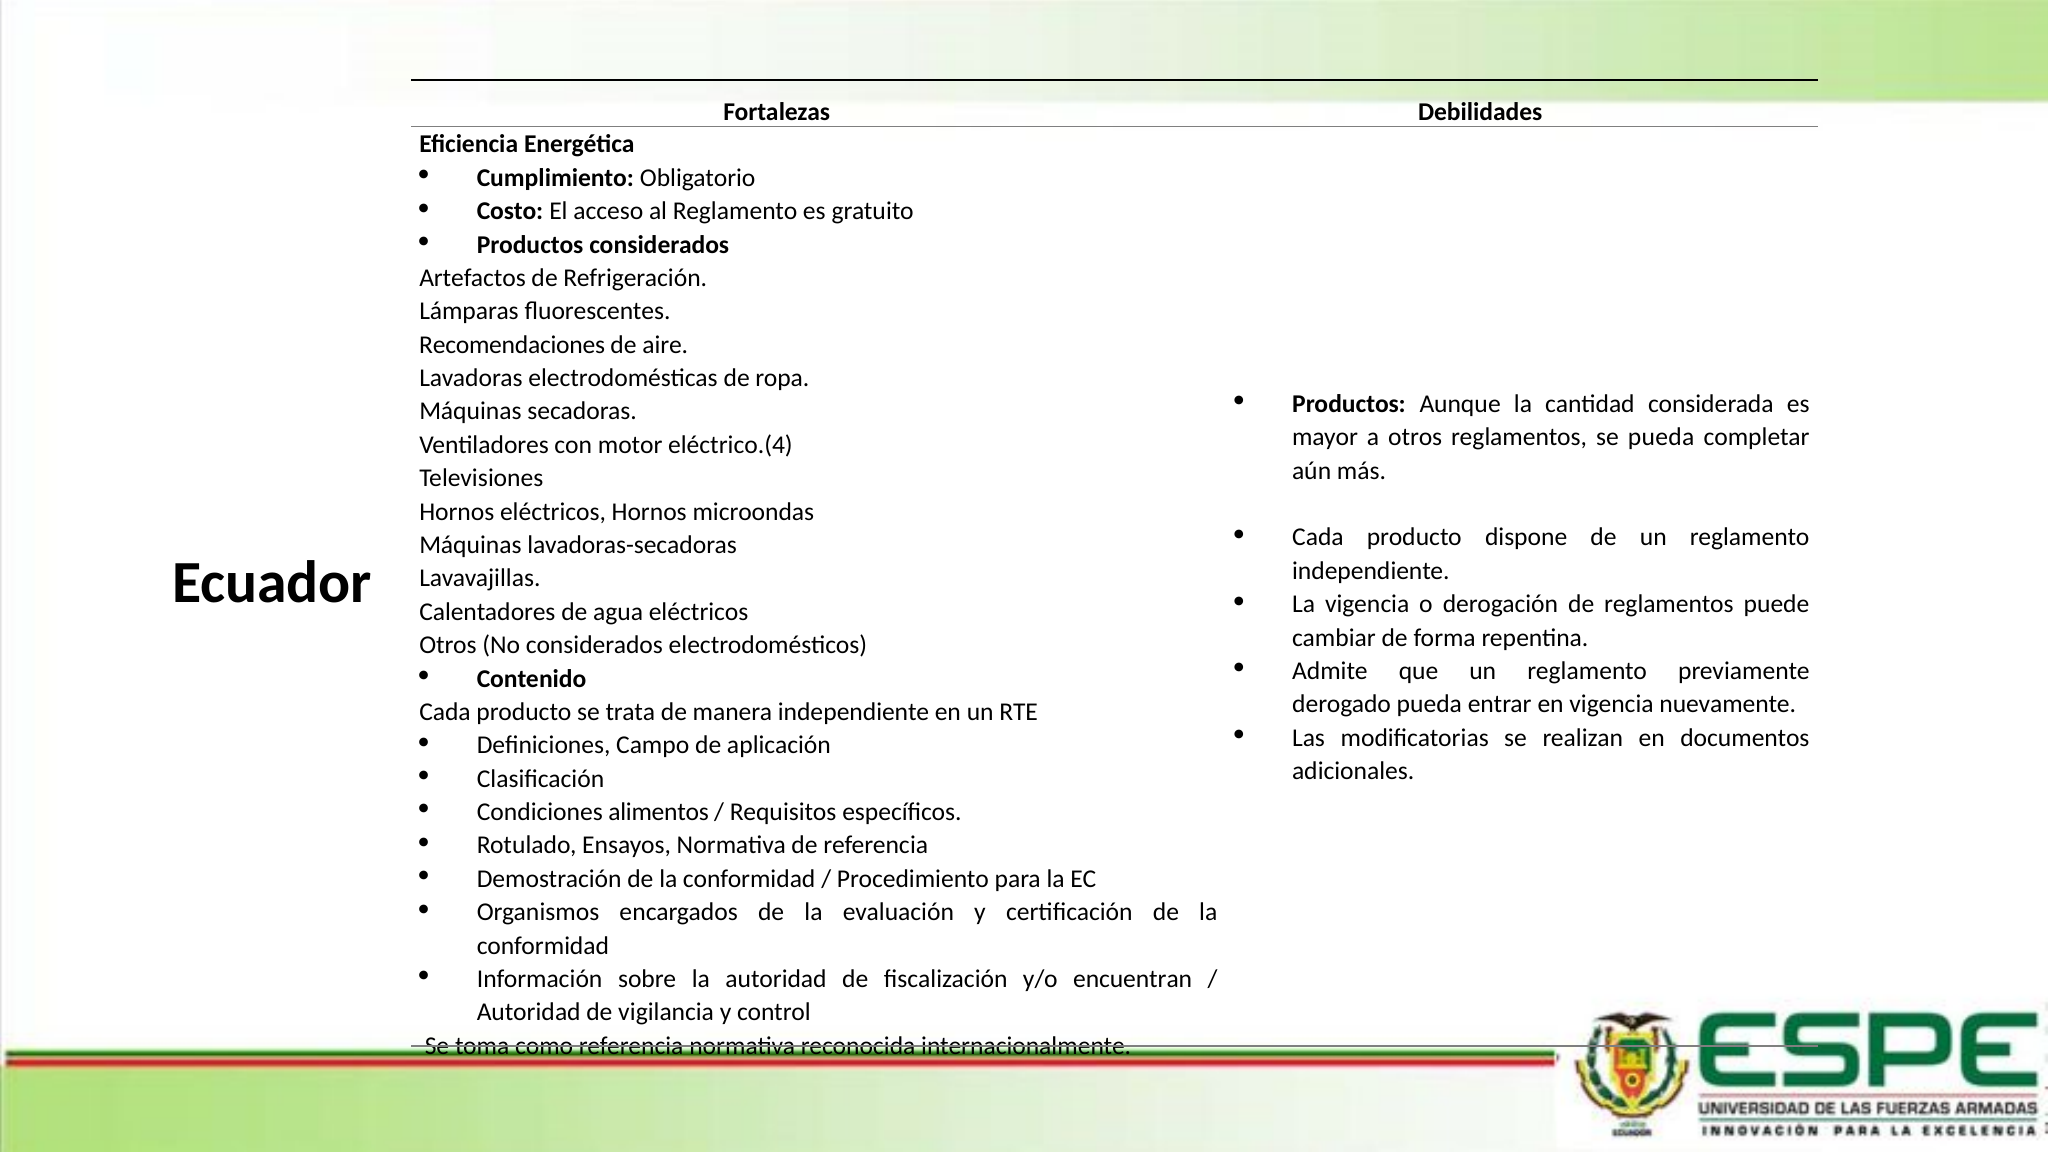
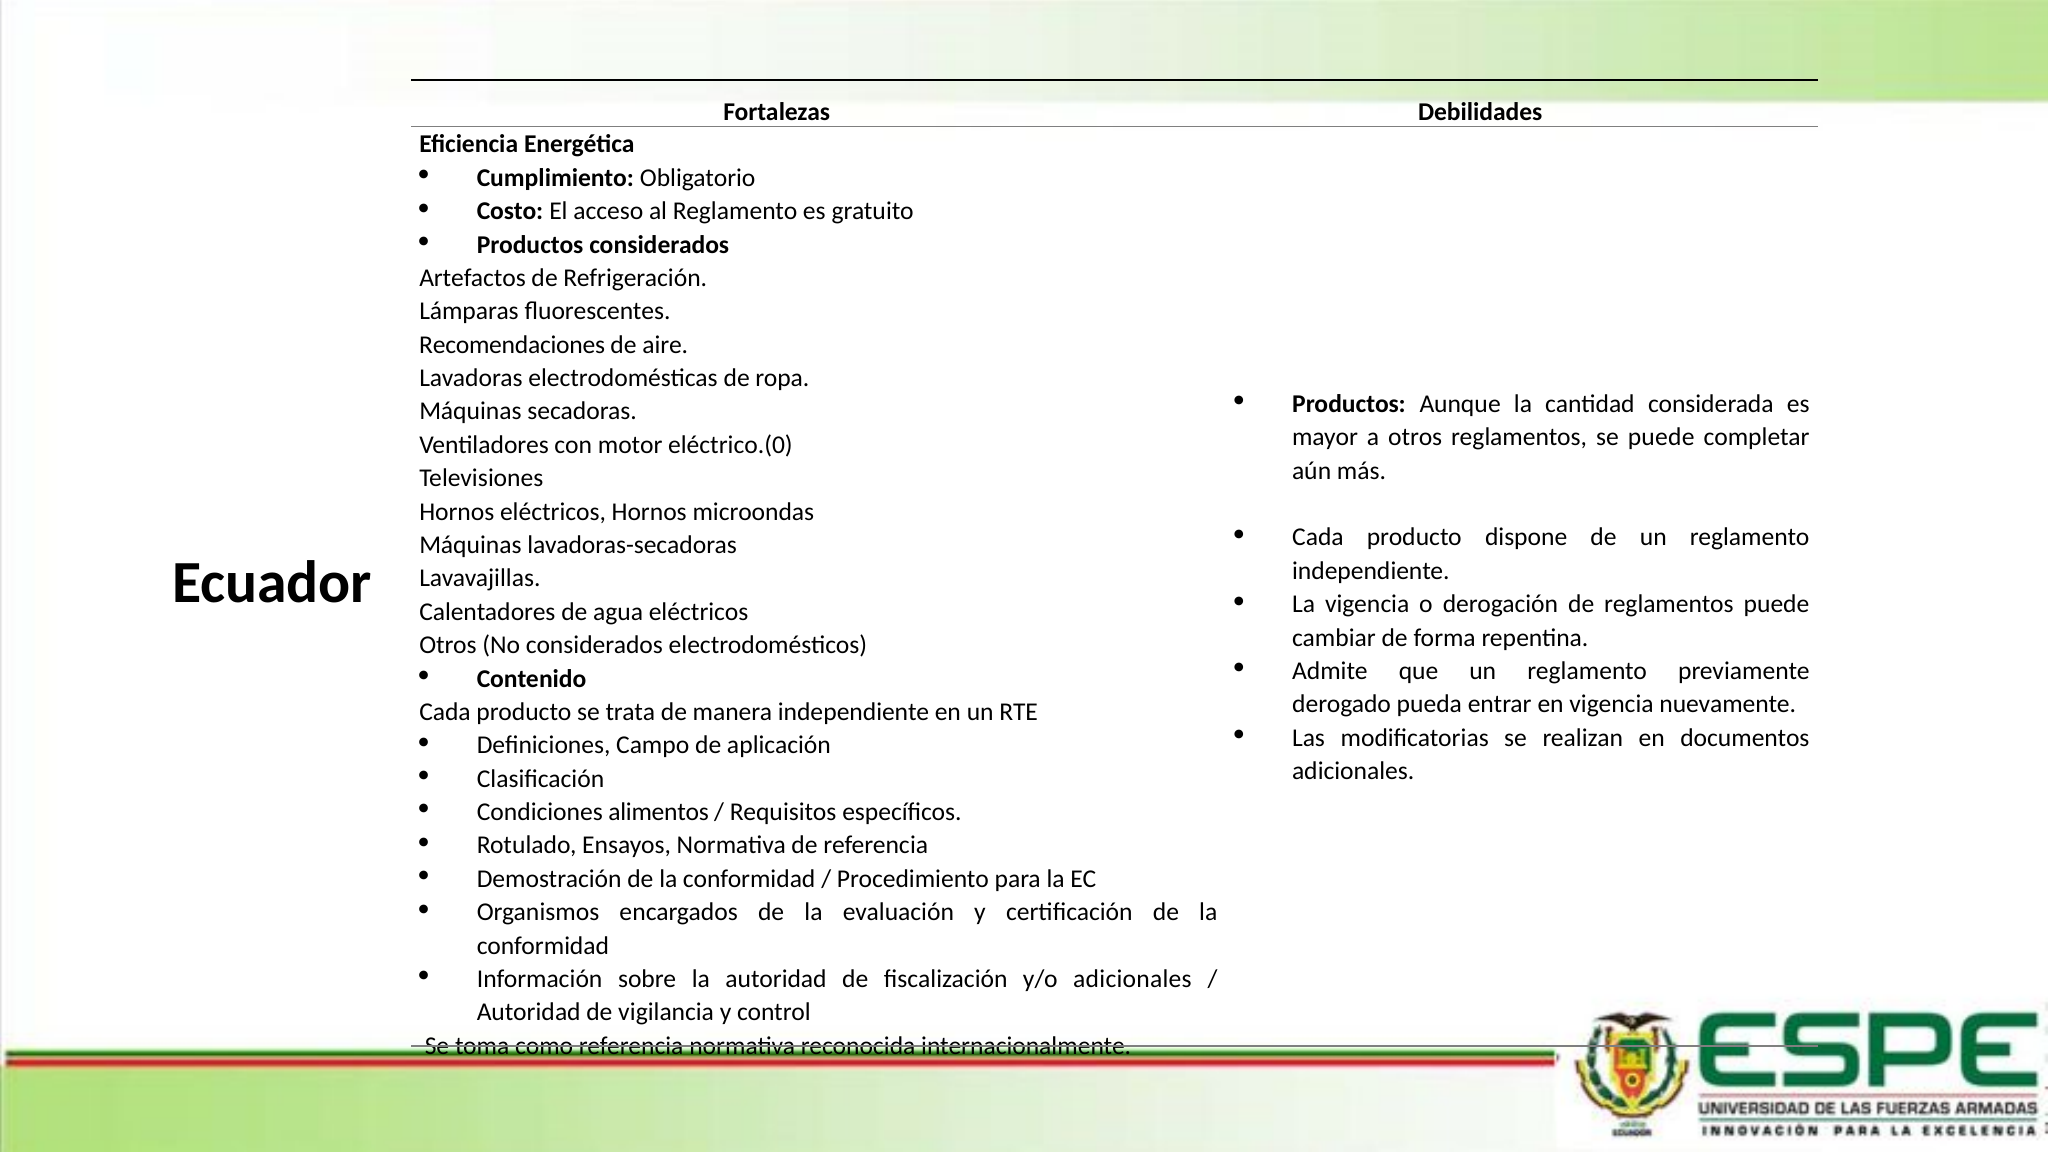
se pueda: pueda -> puede (1661, 437)
eléctrico.(4: eléctrico.(4 -> eléctrico.(0 (730, 445)
y/o encuentran: encuentran -> adicionales (1132, 979)
